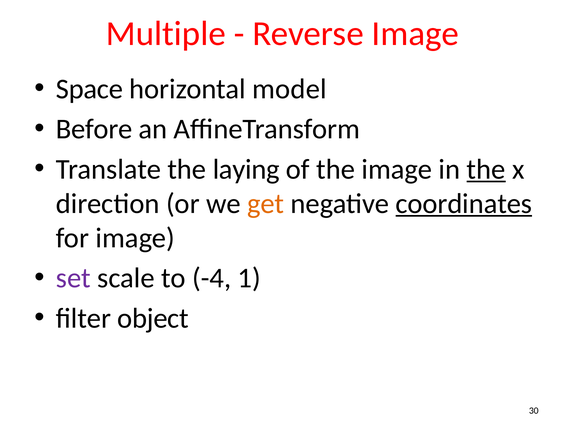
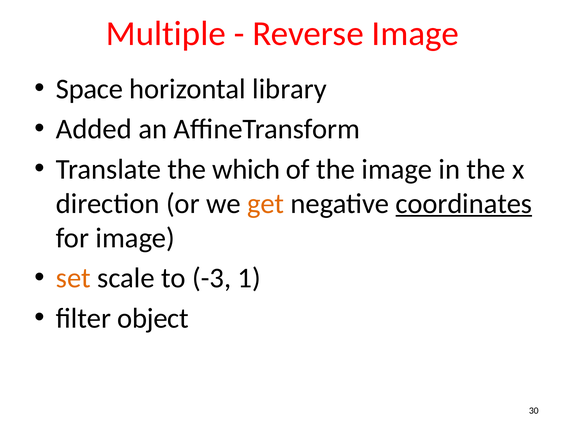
model: model -> library (290, 89)
Before: Before -> Added (94, 129)
laying: laying -> which (246, 169)
the underline: present -> none (486, 169)
set colour: purple -> orange (73, 278)
-4: -4 -> -3 (212, 278)
